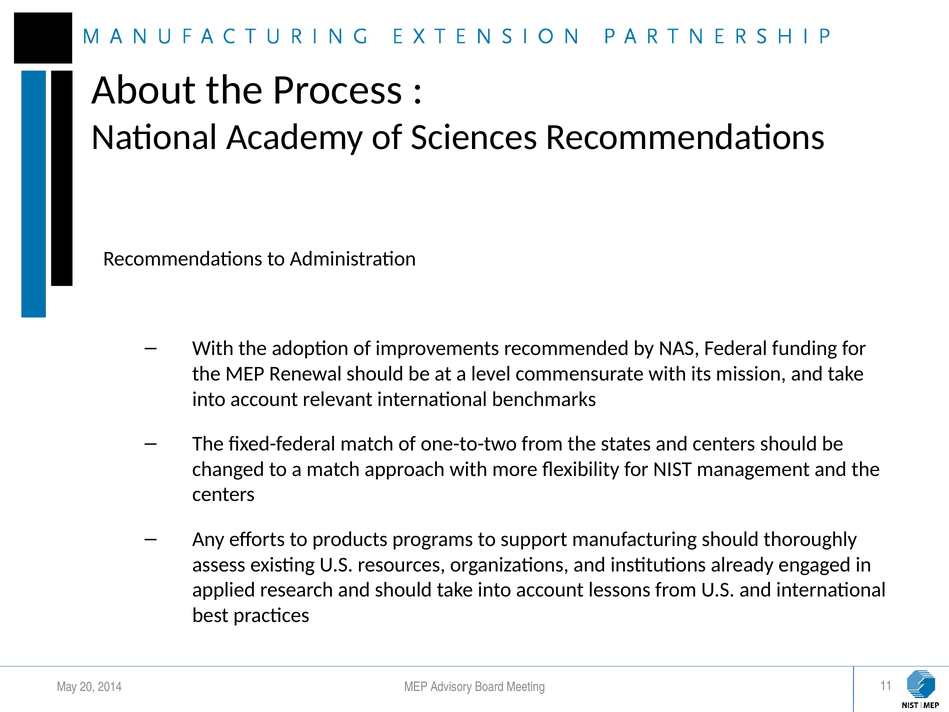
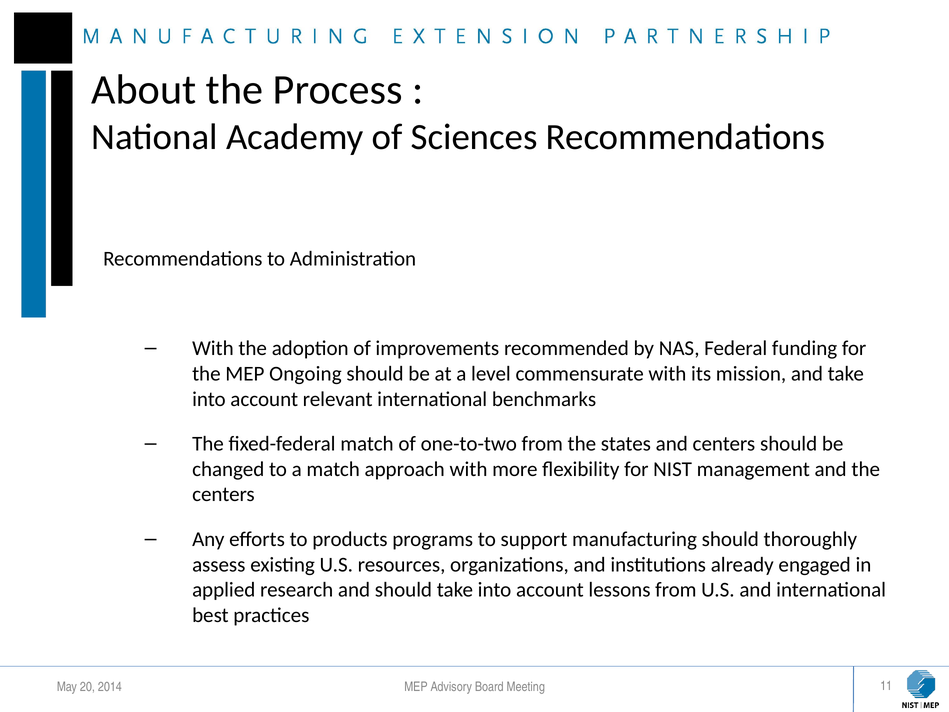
Renewal: Renewal -> Ongoing (305, 374)
